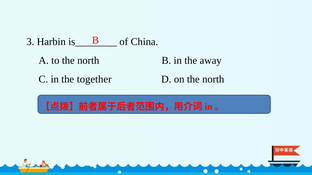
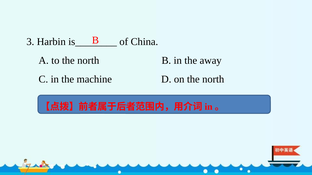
together: together -> machine (94, 79)
